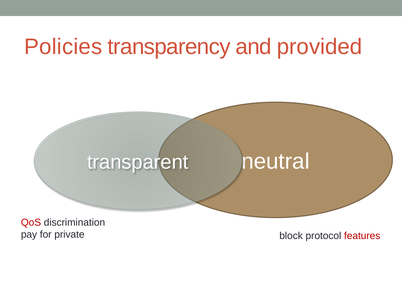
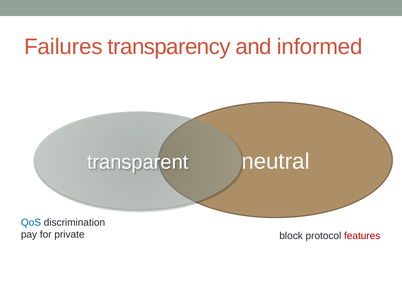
Policies: Policies -> Failures (63, 47)
provided: provided -> informed (320, 47)
QoS colour: red -> blue (31, 222)
